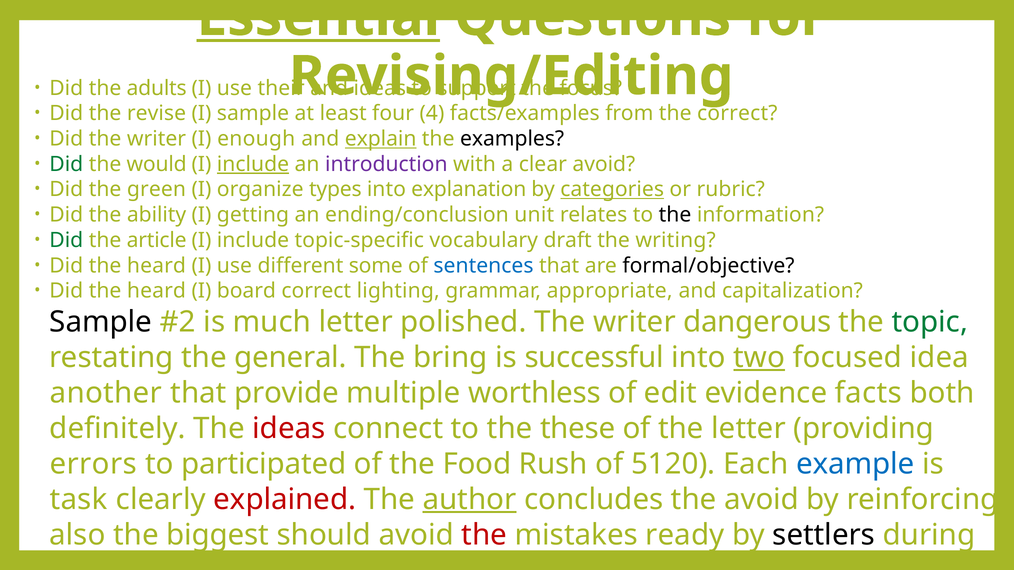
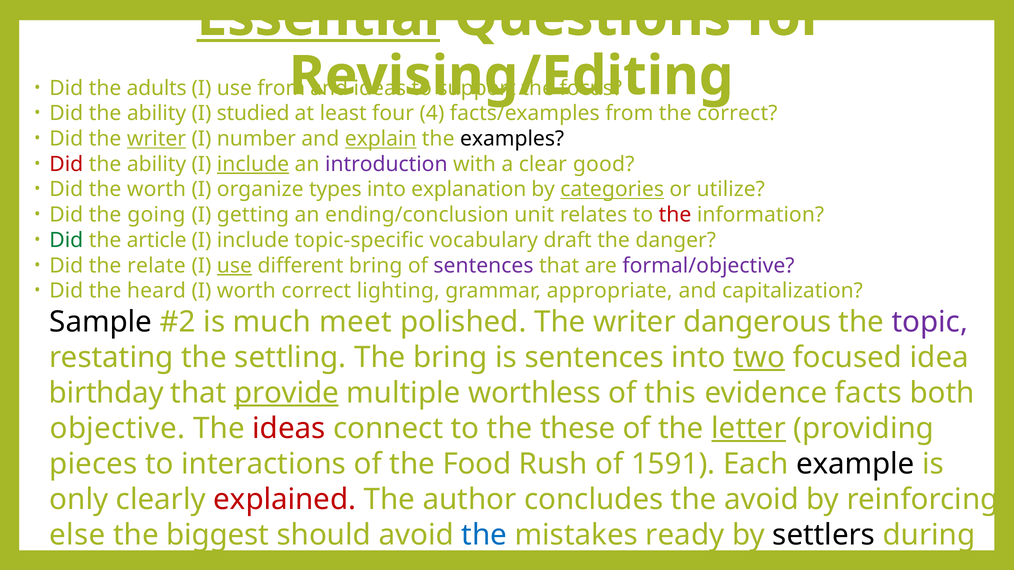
use their: their -> from (281, 88)
revise: revise -> ability (157, 114)
I sample: sample -> studied (253, 114)
writer underline: none -> present (157, 139)
enough: enough -> number (256, 139)
Did colour: green -> red (66, 164)
would: would -> ability (157, 164)
clear avoid: avoid -> good (604, 164)
the green: green -> worth (156, 190)
rubric: rubric -> utilize (731, 190)
ability: ability -> going (156, 215)
the colour: black -> red (675, 215)
writing: writing -> danger (676, 240)
heard: heard -> relate (156, 266)
use underline: none -> present (234, 266)
different some: some -> bring (376, 266)
sentences colour: blue -> purple (484, 266)
formal/objective colour: black -> purple (708, 266)
I board: board -> worth (246, 291)
much letter: letter -> meet (356, 322)
topic colour: green -> purple (930, 322)
general: general -> settling (290, 358)
is successful: successful -> sentences (594, 358)
another: another -> birthday (106, 393)
provide underline: none -> present (287, 393)
of edit: edit -> this (670, 393)
definitely: definitely -> objective (117, 429)
letter underline: none -> present (749, 429)
errors: errors -> pieces (93, 464)
participated: participated -> interactions (264, 464)
5120: 5120 -> 1591 (673, 464)
example colour: blue -> black (855, 464)
task: task -> only (79, 500)
author underline: present -> none (470, 500)
also: also -> else (77, 535)
the colour: red -> blue (484, 535)
